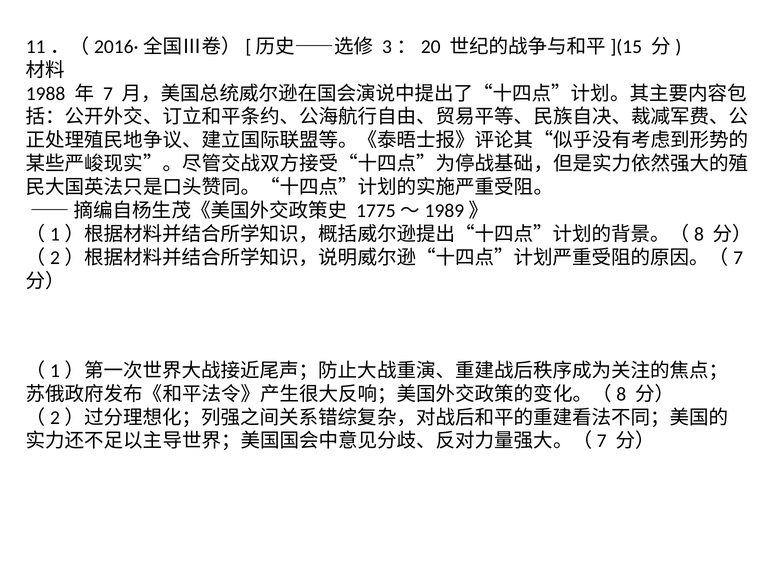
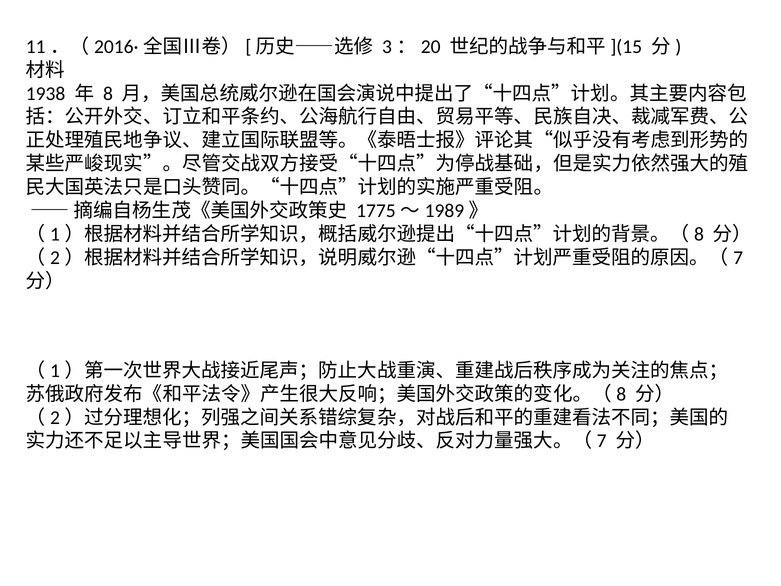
1988: 1988 -> 1938 (46, 94)
7: 7 -> 8 (108, 94)
